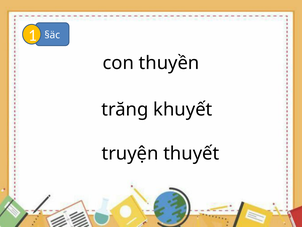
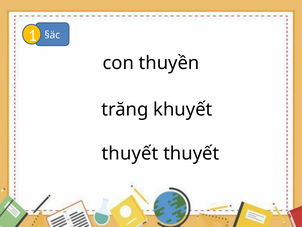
truyện: truyện -> thuyết (130, 153)
